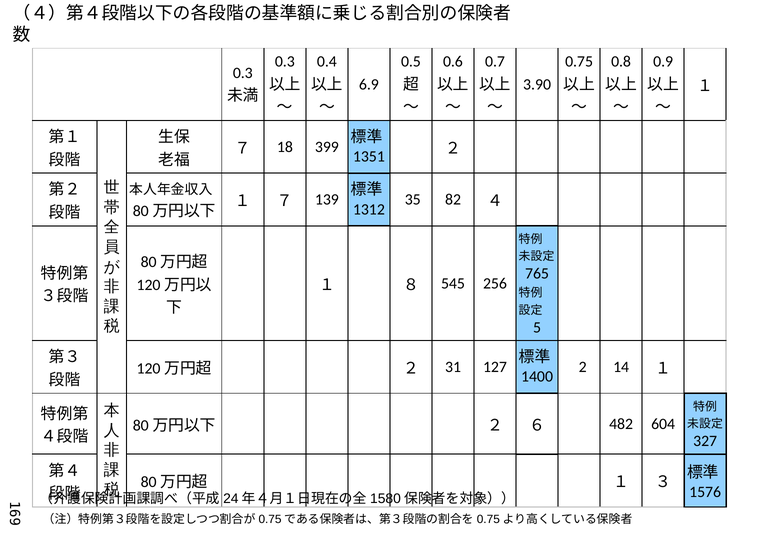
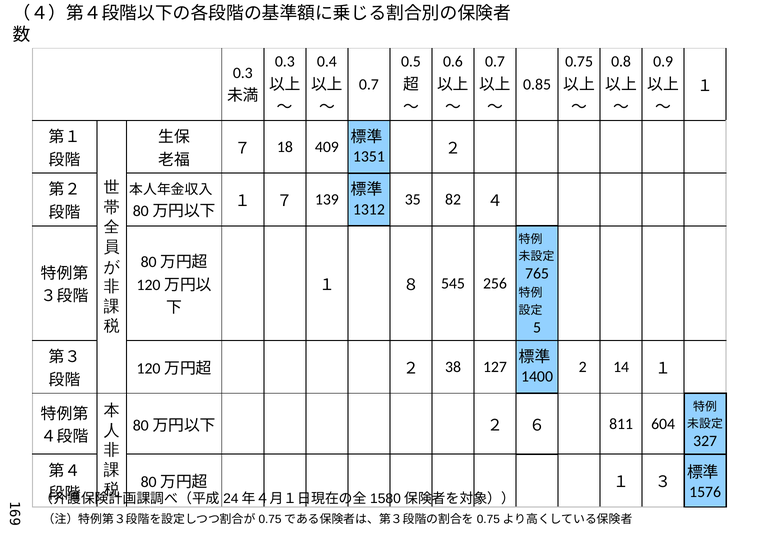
6.9: 6.9 -> 0.7 (369, 85)
3.90: 3.90 -> 0.85 (537, 85)
399: 399 -> 409 (327, 147)
31: 31 -> 38 (453, 367)
482: 482 -> 811 (621, 424)
